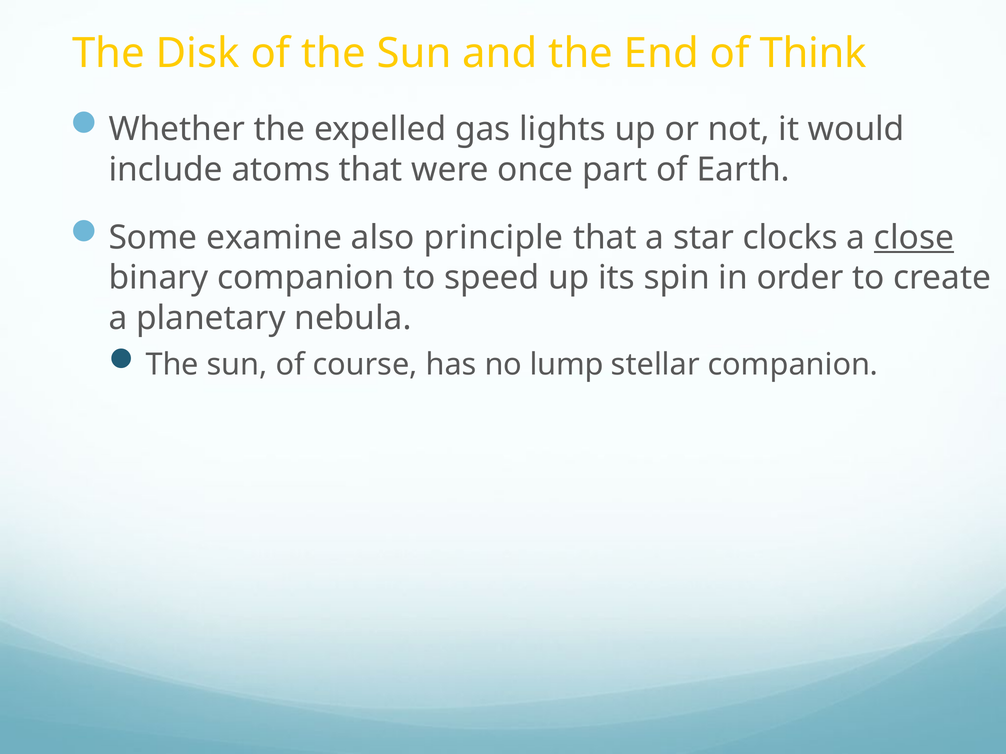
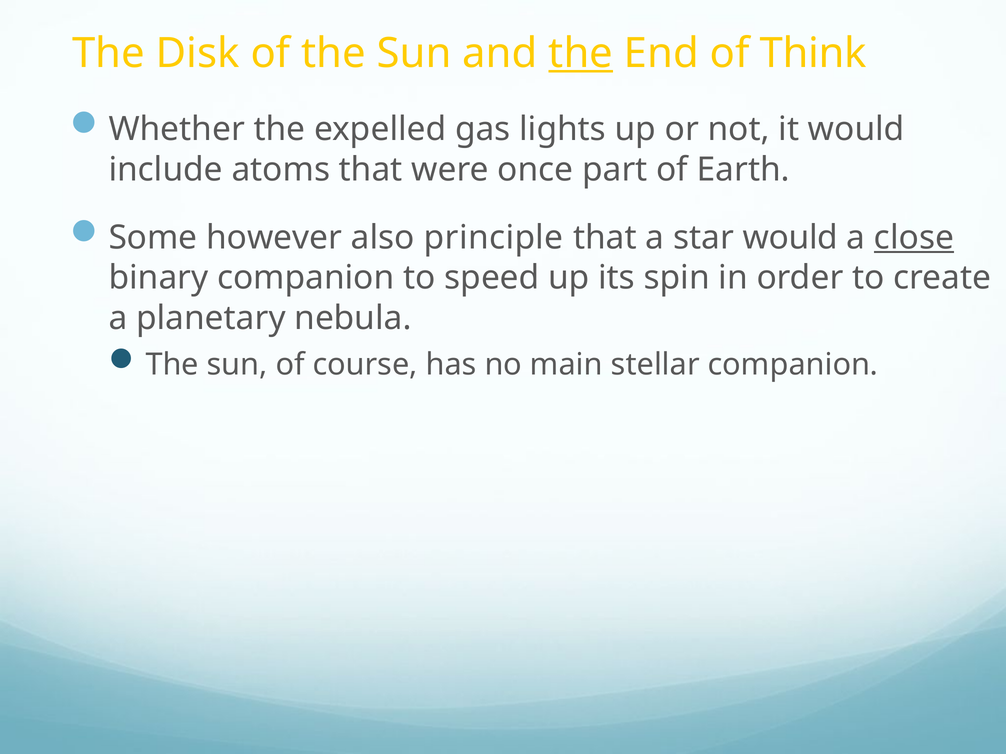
the underline: none -> present (581, 53)
examine: examine -> however (274, 238)
star clocks: clocks -> would (790, 238)
lump: lump -> main (566, 365)
